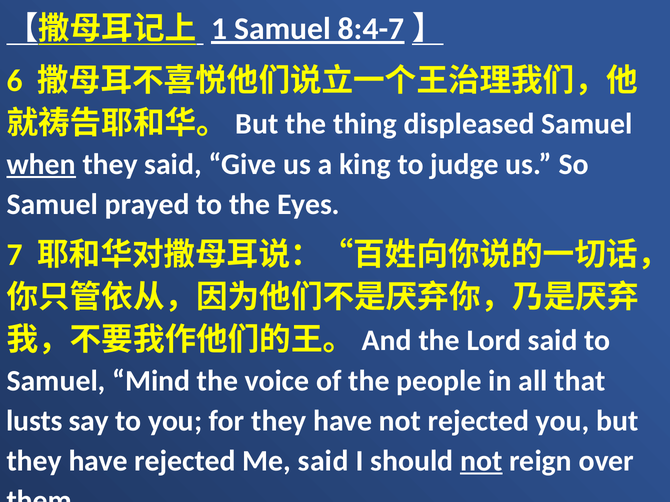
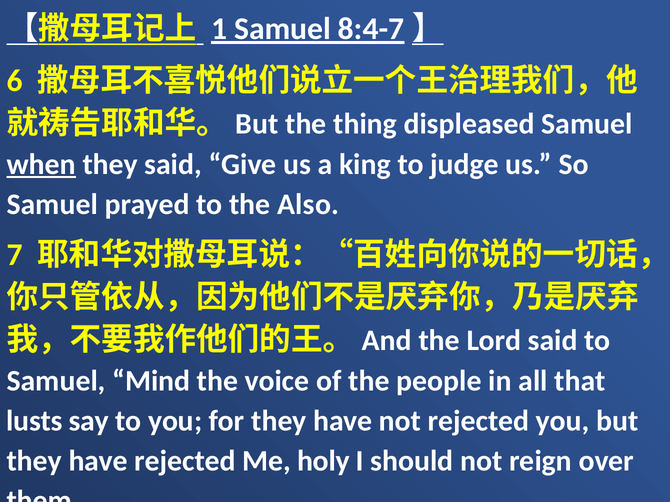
Eyes: Eyes -> Also (308, 204)
Me said: said -> holy (323, 461)
not underline: present -> none (481, 461)
